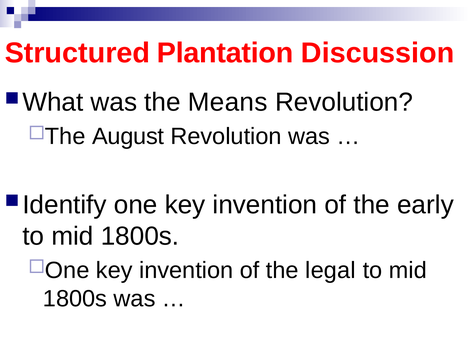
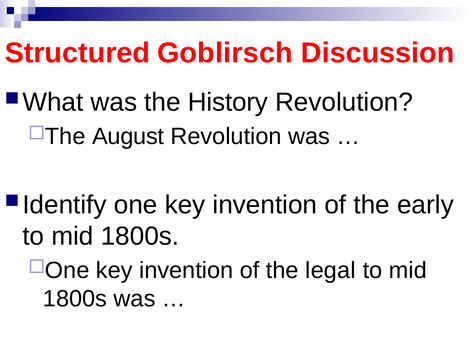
Plantation: Plantation -> Goblirsch (225, 53)
Means: Means -> History (228, 102)
